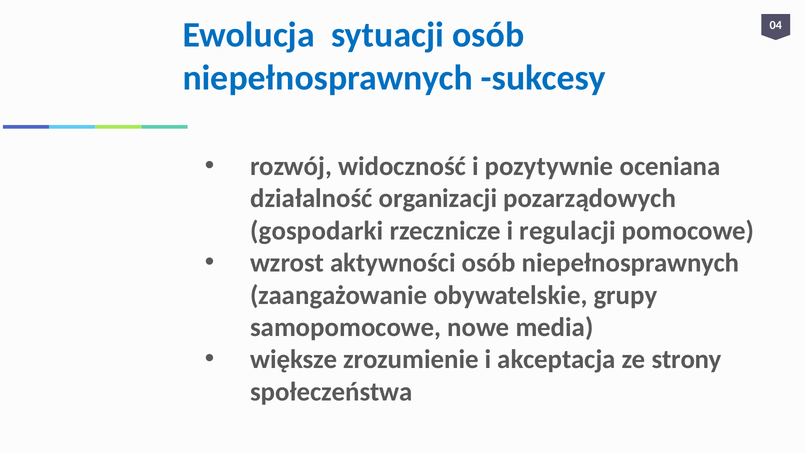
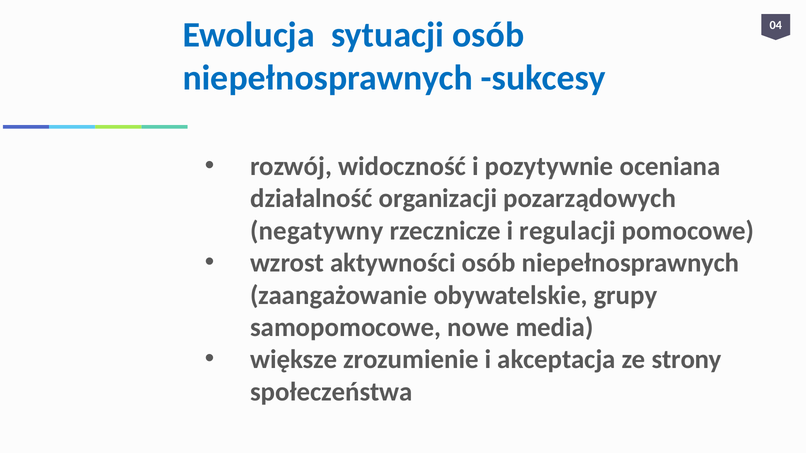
gospodarki: gospodarki -> negatywny (317, 231)
